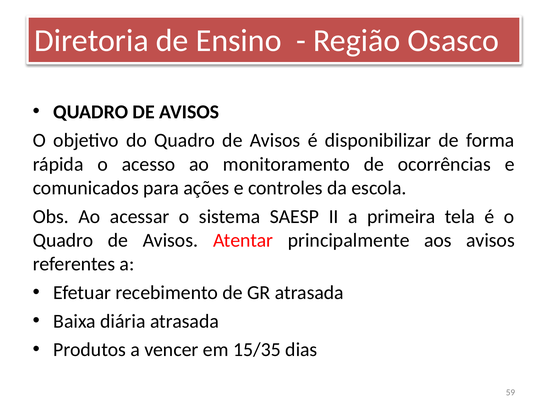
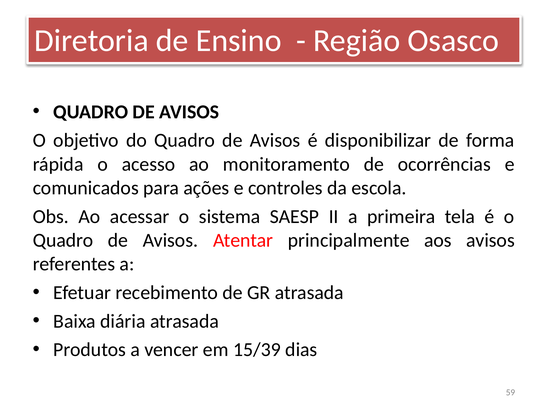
15/35: 15/35 -> 15/39 (257, 350)
